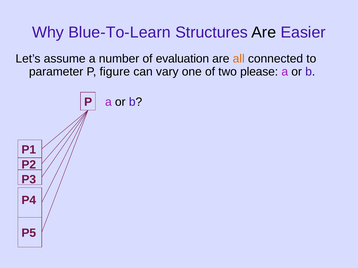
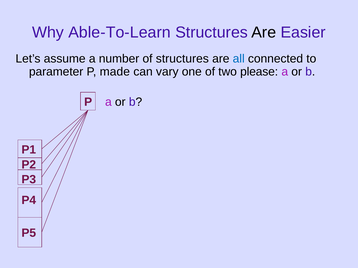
Blue-To-Learn: Blue-To-Learn -> Able-To-Learn (120, 32)
of evaluation: evaluation -> structures (182, 59)
all colour: orange -> blue (239, 59)
figure: figure -> made (115, 72)
